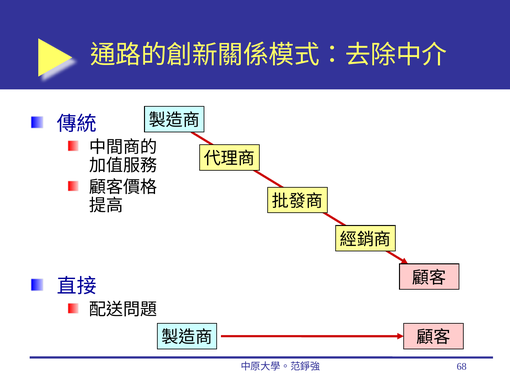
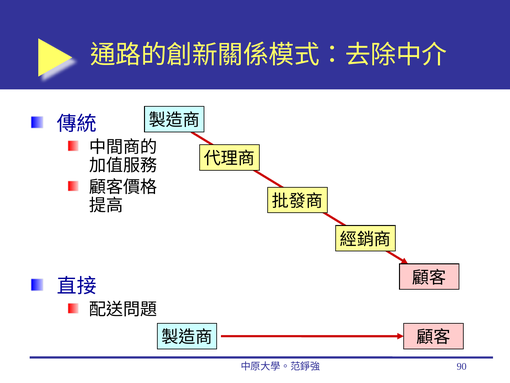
68: 68 -> 90 (462, 366)
